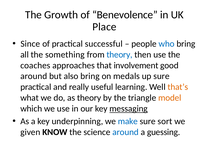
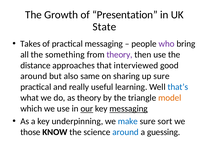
Benevolence: Benevolence -> Presentation (125, 15)
Place: Place -> State (104, 27)
Since: Since -> Takes (30, 44)
practical successful: successful -> messaging (104, 44)
who colour: blue -> purple (167, 44)
theory colour: blue -> purple (119, 54)
coaches: coaches -> distance (35, 65)
involvement: involvement -> interviewed (136, 65)
also bring: bring -> same (90, 76)
medals: medals -> sharing (127, 76)
that’s colour: orange -> blue (178, 87)
our underline: none -> present (87, 108)
given: given -> those (30, 132)
